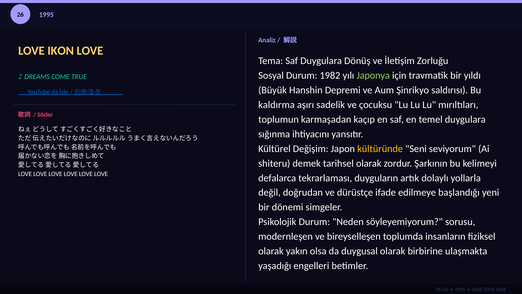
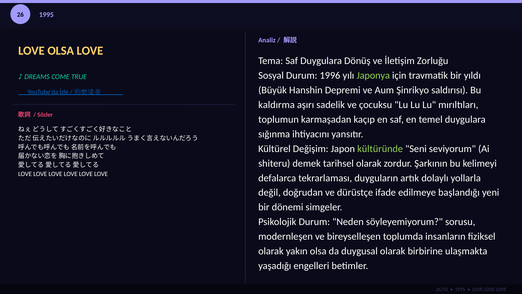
LOVE IKON: IKON -> OLSA (61, 51)
1982: 1982 -> 1996 (330, 75)
kültüründe colour: yellow -> light green (380, 149)
